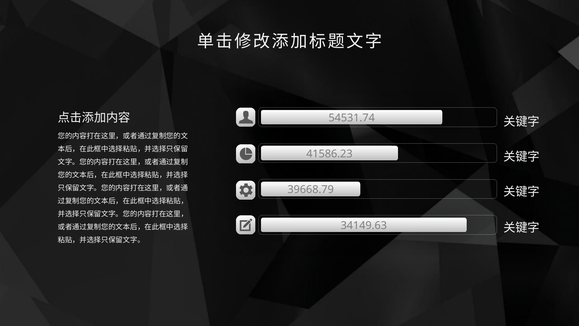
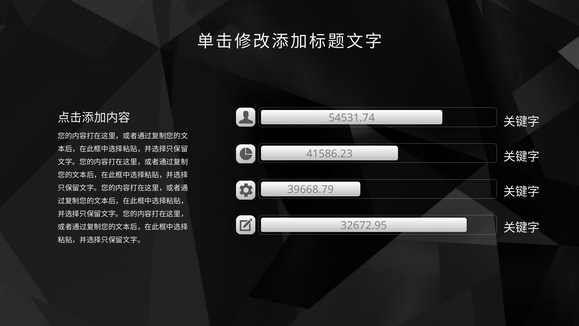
34149.63: 34149.63 -> 32672.95 (364, 225)
